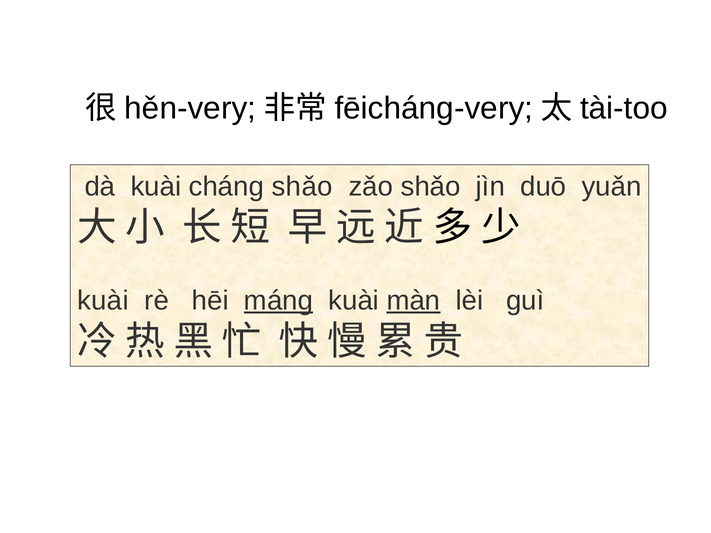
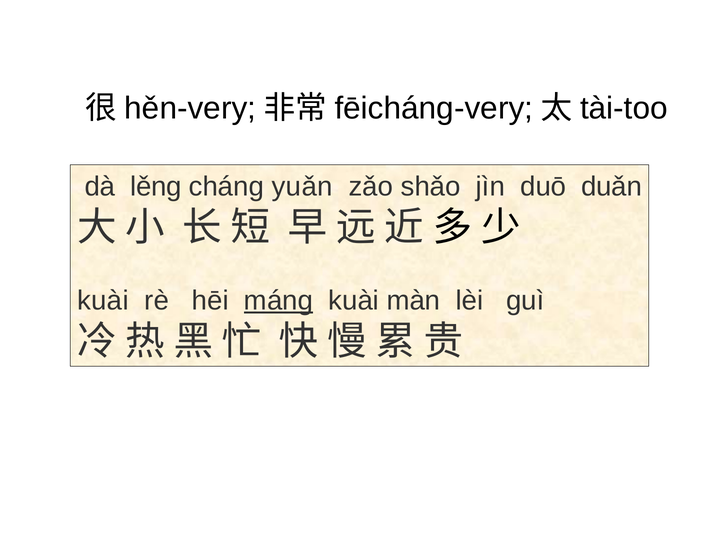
dà kuài: kuài -> lěng (156, 187)
cháng shǎo: shǎo -> yuǎn (302, 187)
yuǎn: yuǎn -> duǎn (612, 187)
màn underline: present -> none (413, 301)
